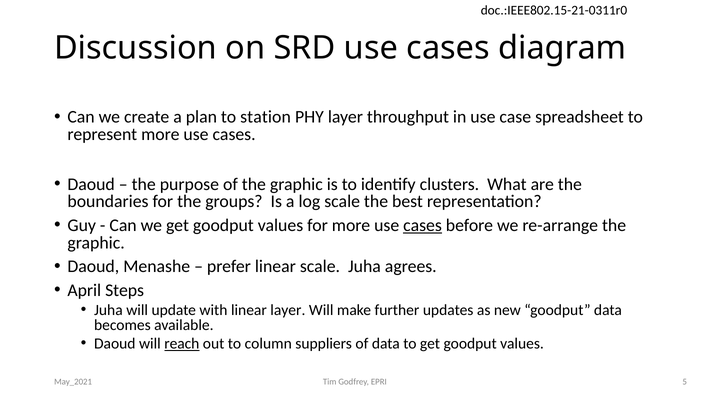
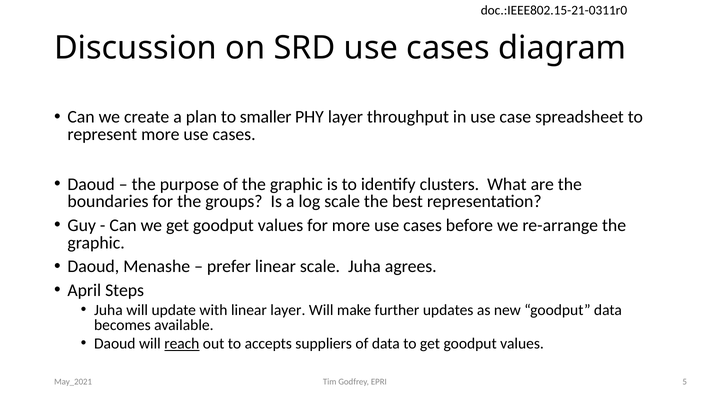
station: station -> smaller (266, 117)
cases underline: present -> none (423, 225)
column: column -> accepts (268, 343)
